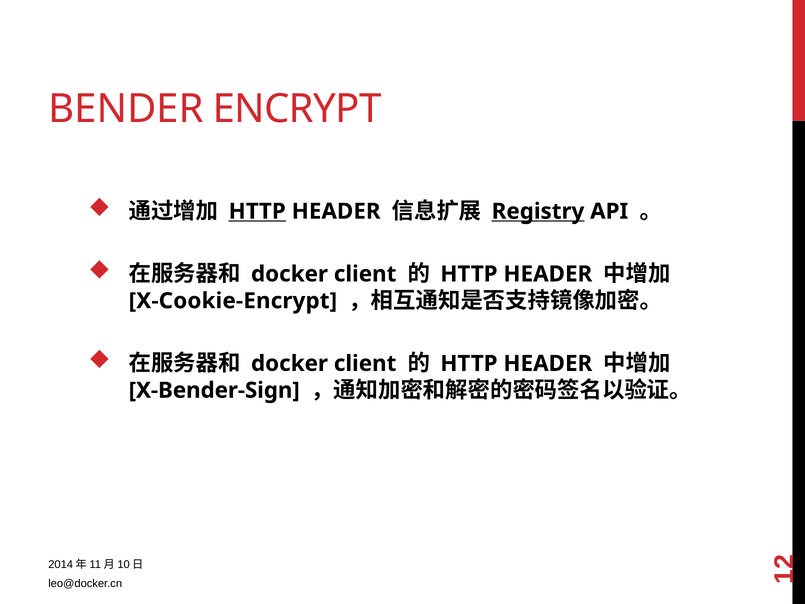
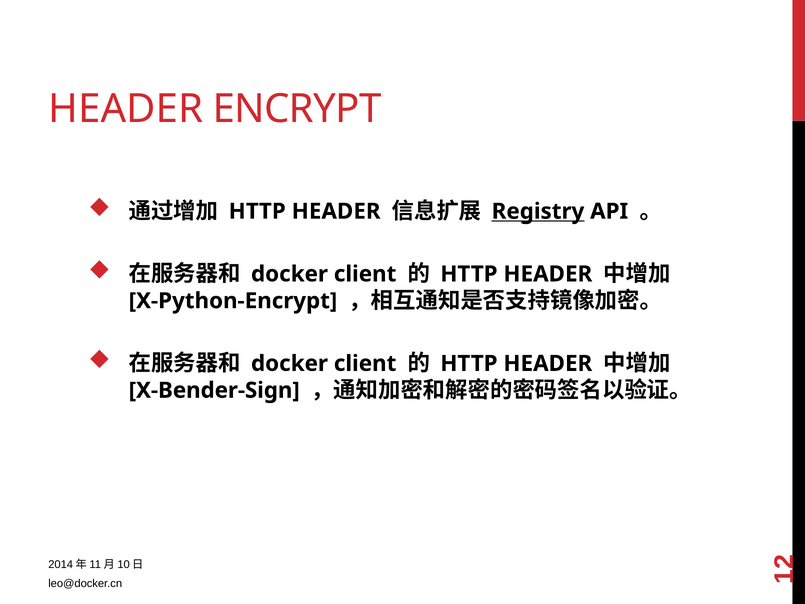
BENDER: BENDER -> HEADER (126, 109)
HTTP underline: present -> none (257, 211)
X-Cookie-Encrypt: X-Cookie-Encrypt -> X-Python-Encrypt (233, 301)
